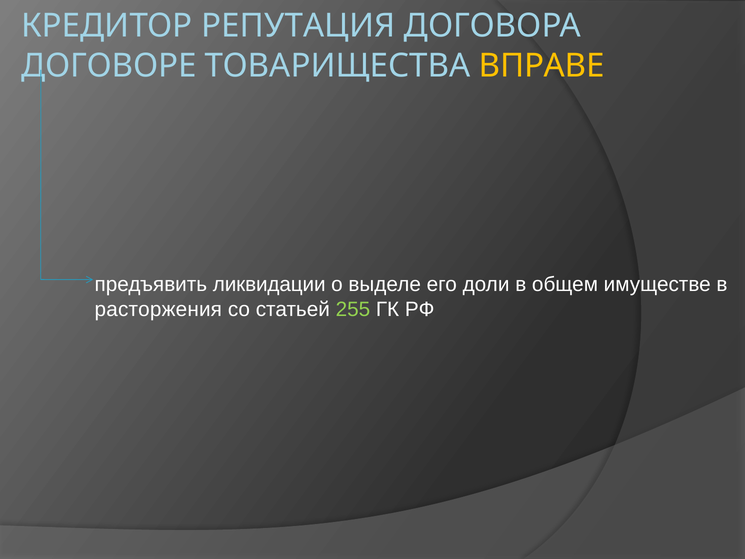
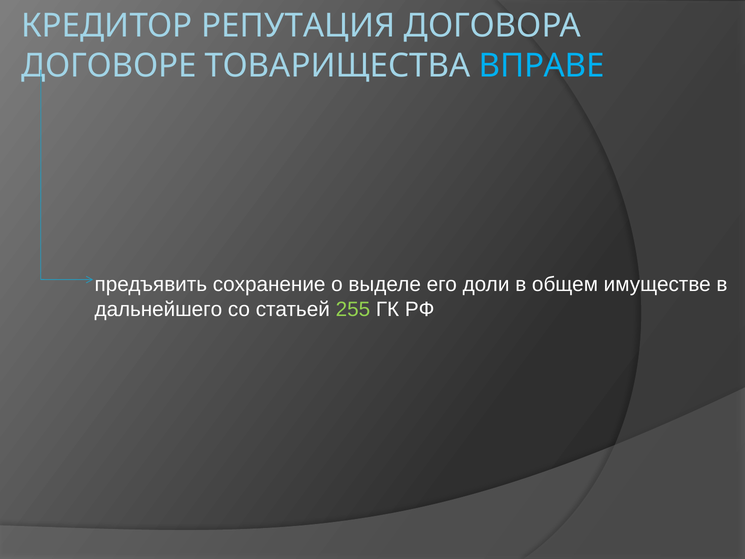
ВПРАВЕ colour: yellow -> light blue (542, 66)
ликвидации: ликвидации -> сохранение (269, 284)
расторжения: расторжения -> дальнейшего (158, 309)
